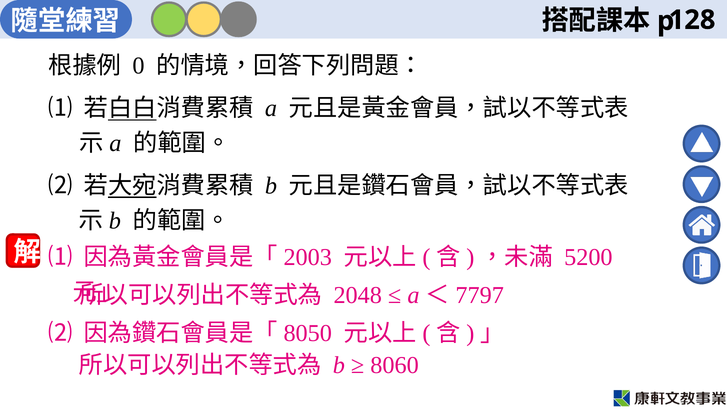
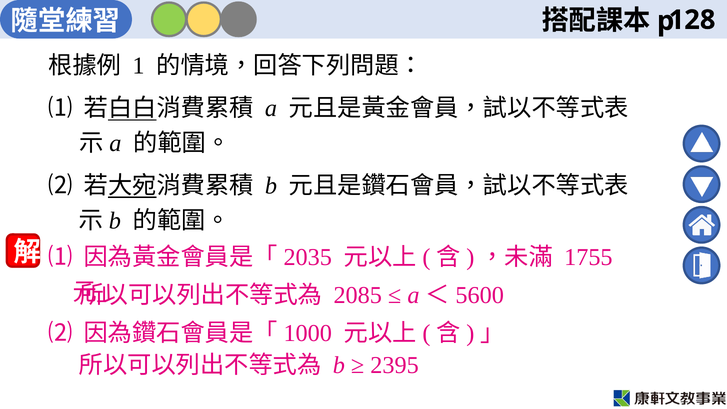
0: 0 -> 1 (138, 66)
2003: 2003 -> 2035 (308, 257)
5200: 5200 -> 1755 (588, 257)
2048: 2048 -> 2085 (358, 295)
7797: 7797 -> 5600 (480, 295)
8050: 8050 -> 1000 (308, 333)
8060: 8060 -> 2395 (395, 365)
